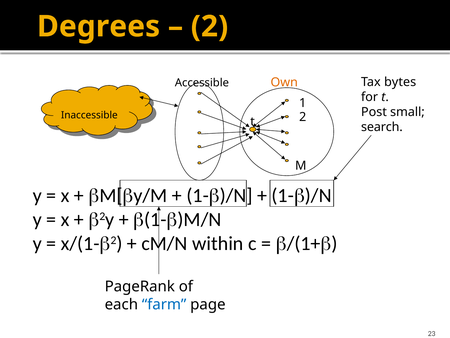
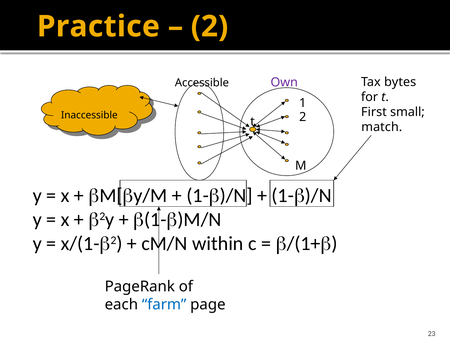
Degrees: Degrees -> Practice (98, 26)
Own colour: orange -> purple (284, 82)
Post: Post -> First (374, 112)
search: search -> match (382, 127)
